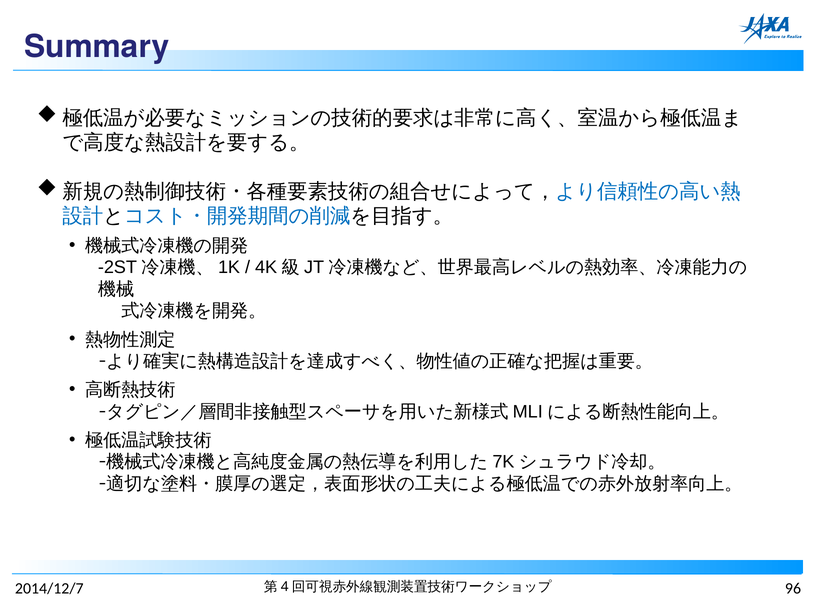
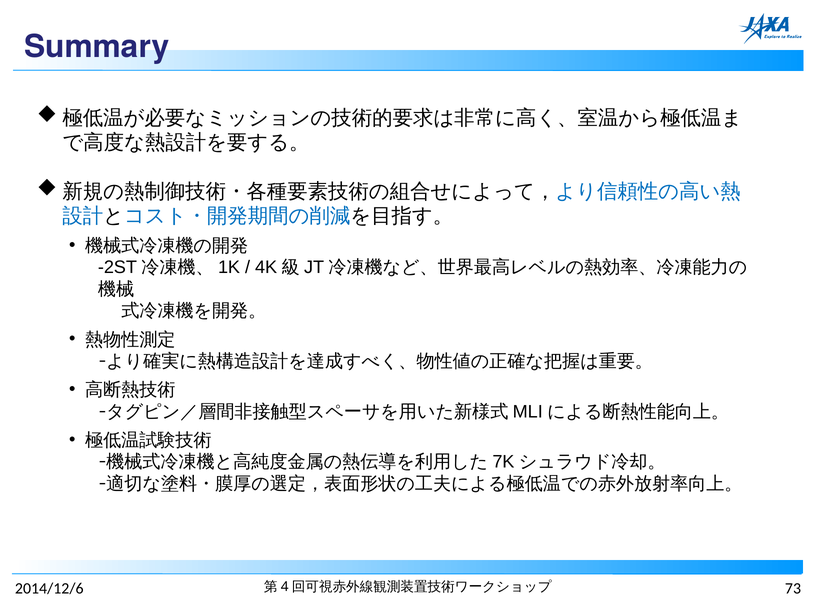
2014/12/7: 2014/12/7 -> 2014/12/6 (49, 588)
96: 96 -> 73 (793, 588)
